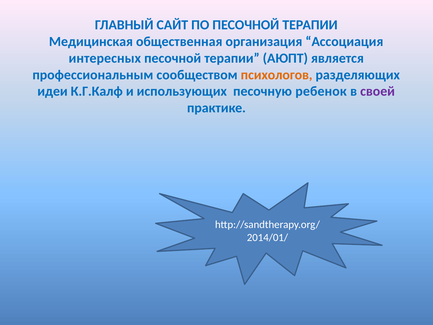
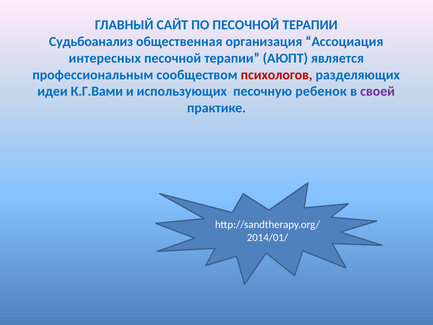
Медицинская: Медицинская -> Судьбоанализ (91, 42)
психологов colour: orange -> red (277, 75)
К.Г.Калф: К.Г.Калф -> К.Г.Вами (97, 91)
